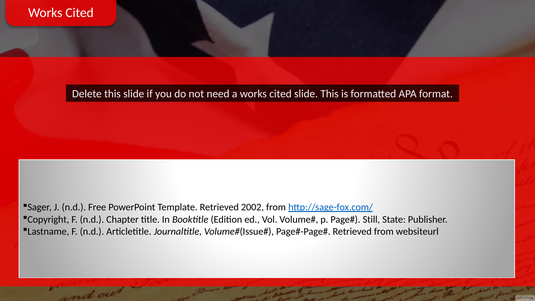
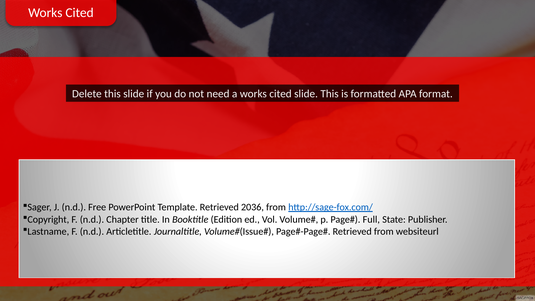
2002: 2002 -> 2036 (252, 207)
Still: Still -> Full (371, 219)
